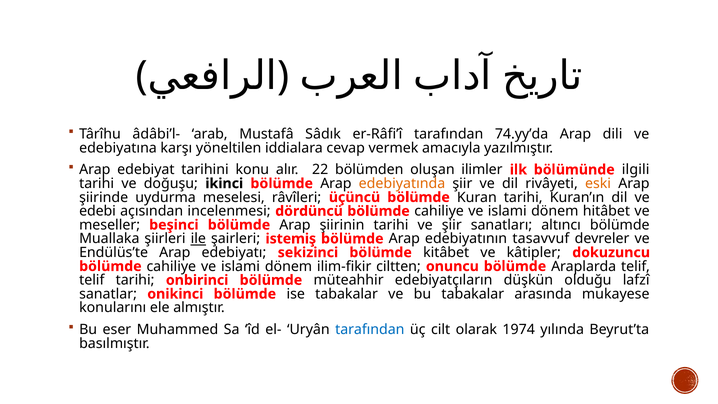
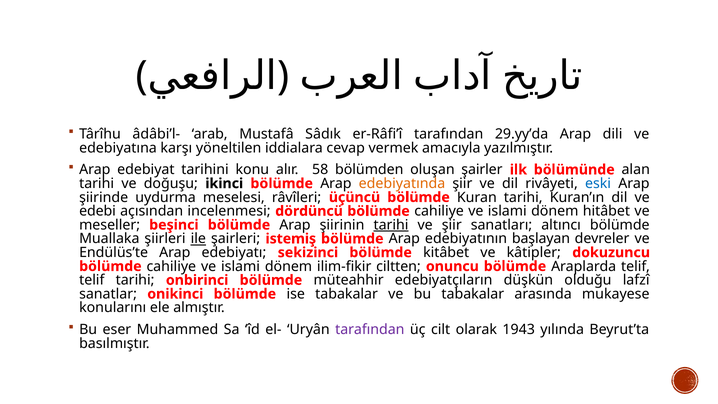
74.yy’da: 74.yy’da -> 29.yy’da (522, 134)
22: 22 -> 58 (320, 170)
ilimler: ilimler -> şairler (482, 170)
ilgili: ilgili -> alan (636, 170)
eski colour: orange -> blue (598, 183)
tarihi underline: none -> present (391, 225)
tasavvuf: tasavvuf -> başlayan (541, 239)
tarafından colour: blue -> purple (370, 330)
1974: 1974 -> 1943 (519, 330)
